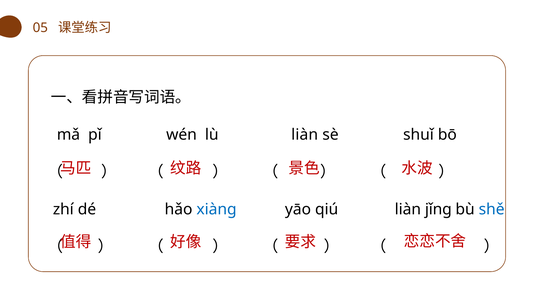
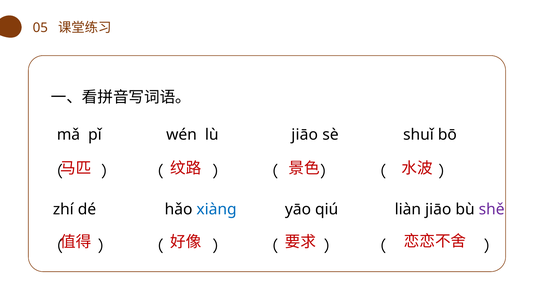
lù liàn: liàn -> jiāo (305, 135)
liàn jǐnɡ: jǐnɡ -> jiāo (438, 210)
shě colour: blue -> purple (492, 210)
